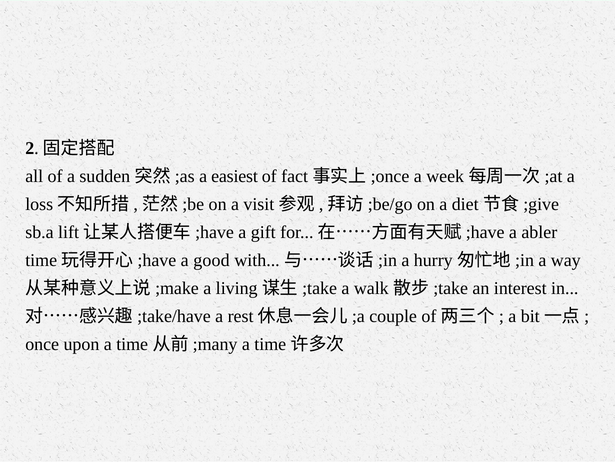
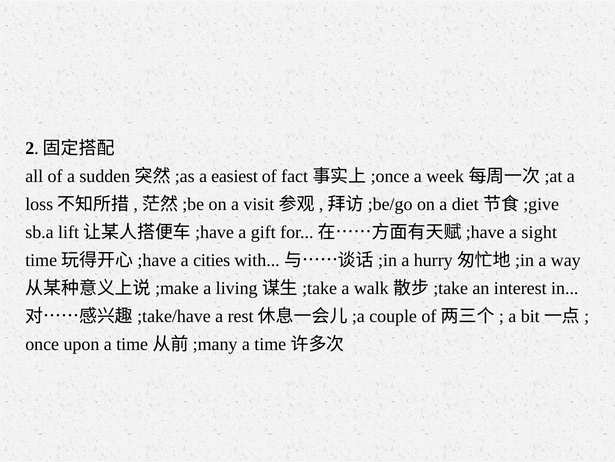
abler: abler -> sight (539, 232)
good: good -> cities (212, 260)
